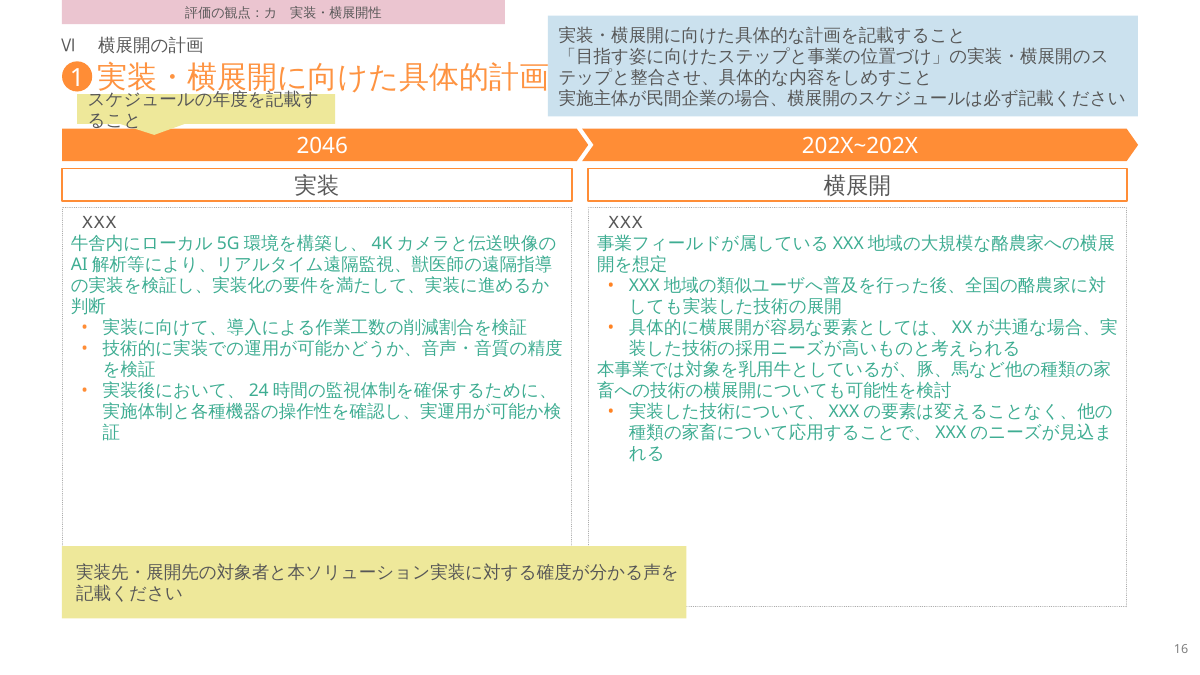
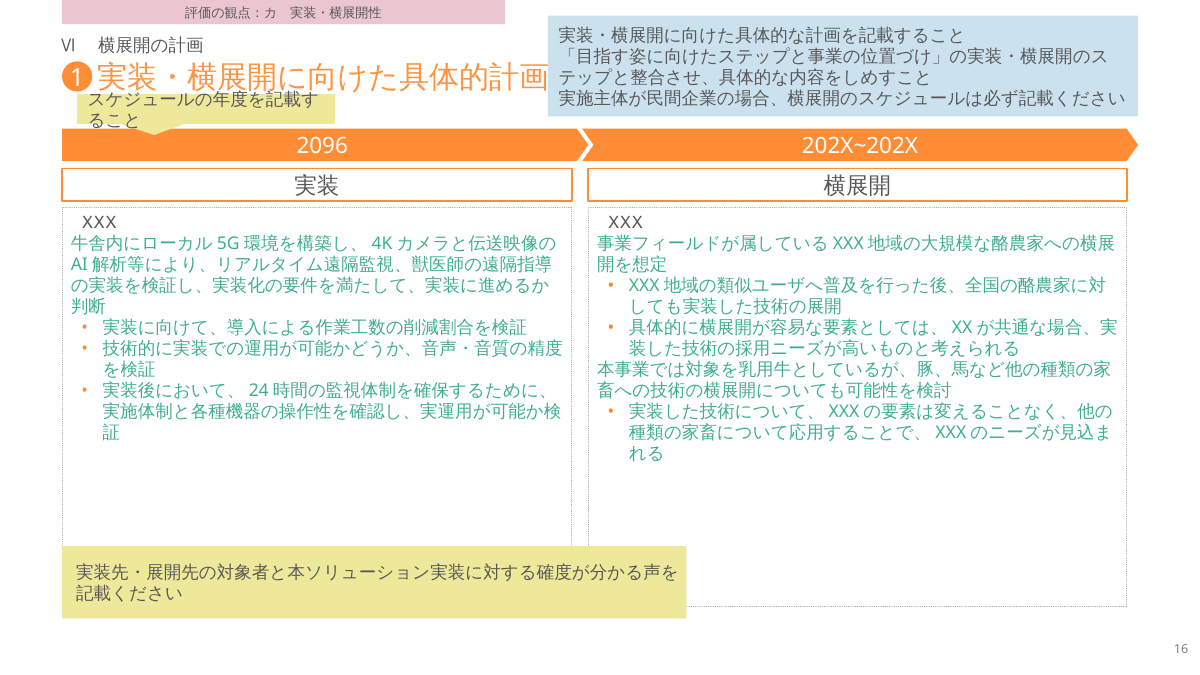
2046: 2046 -> 2096 (322, 146)
